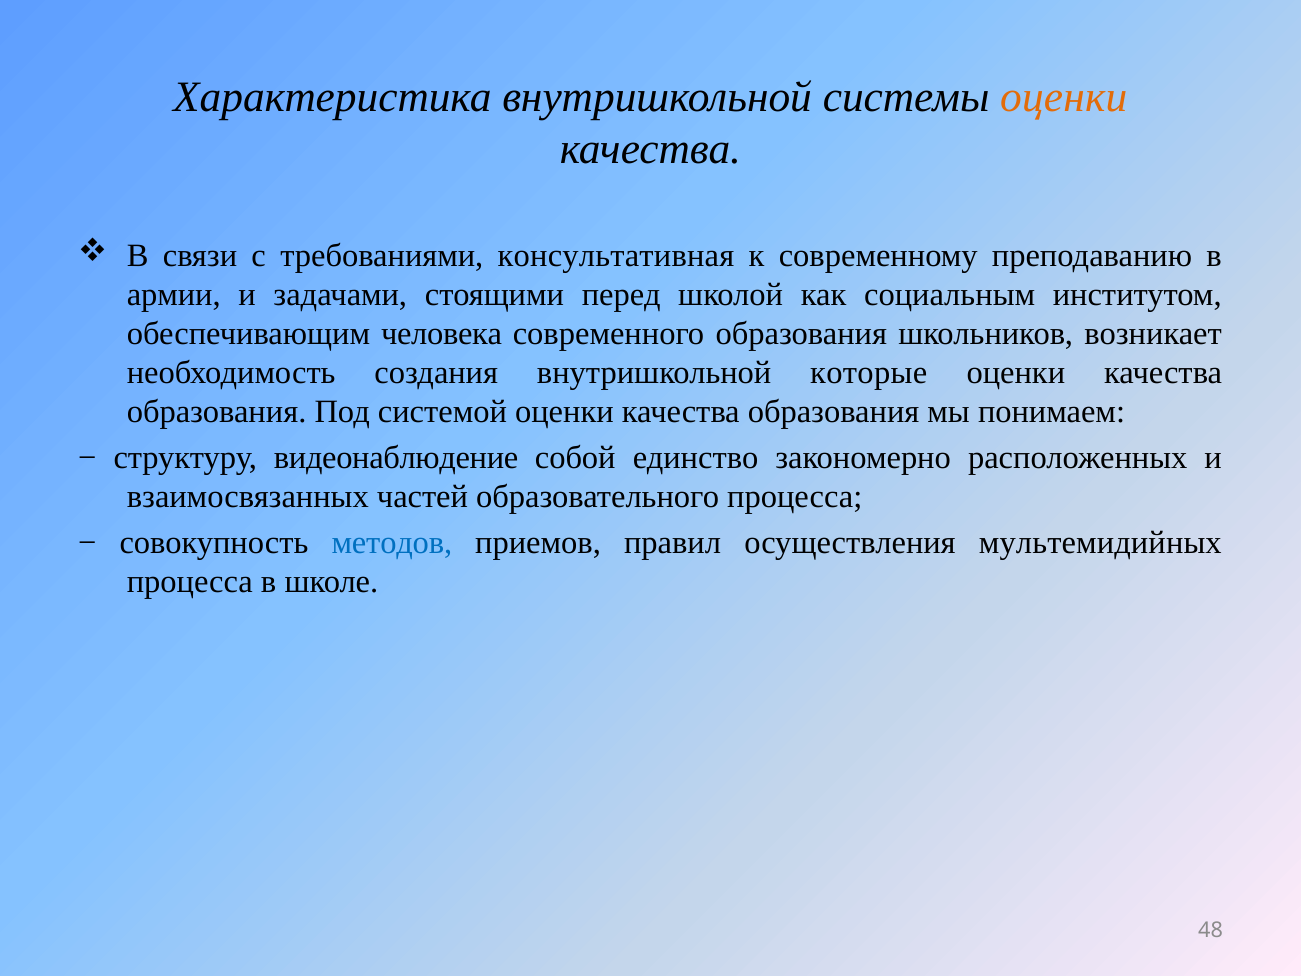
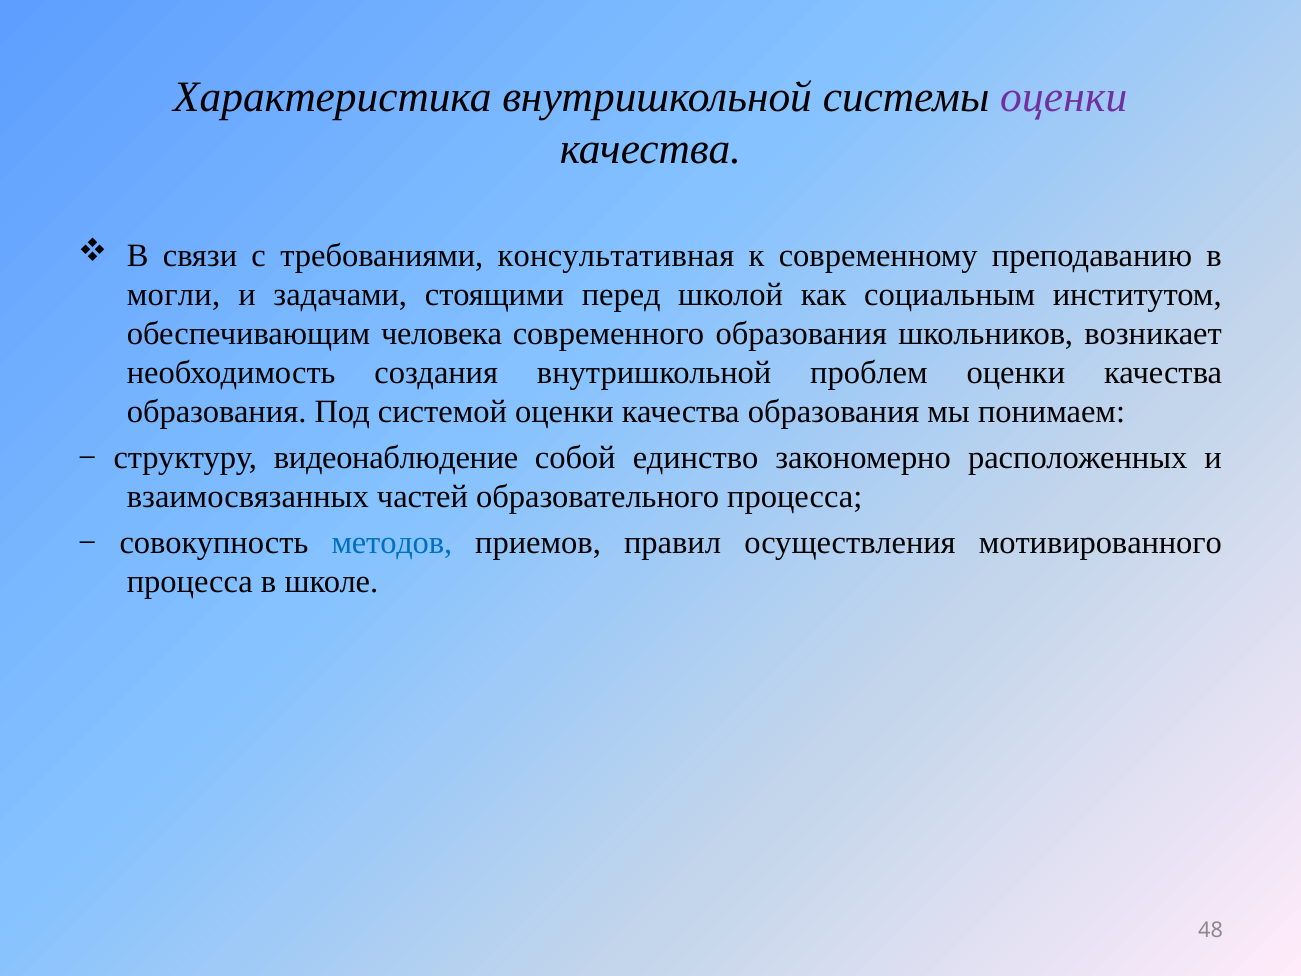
оценки colour: orange -> purple (1064, 97)
армии: армии -> могли (174, 295)
которые: которые -> проблем (869, 373)
мультемидийных: мультемидийных -> мотивированного (1100, 542)
